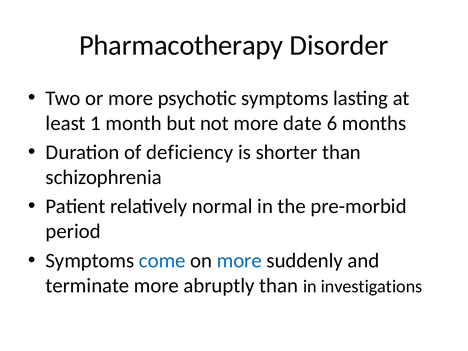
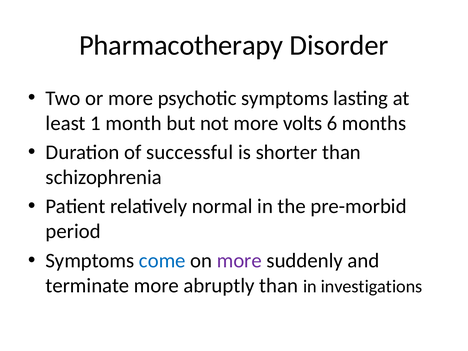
date: date -> volts (303, 123)
deficiency: deficiency -> successful (190, 152)
more colour: blue -> purple (239, 261)
